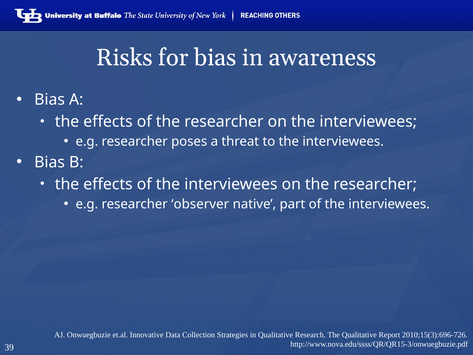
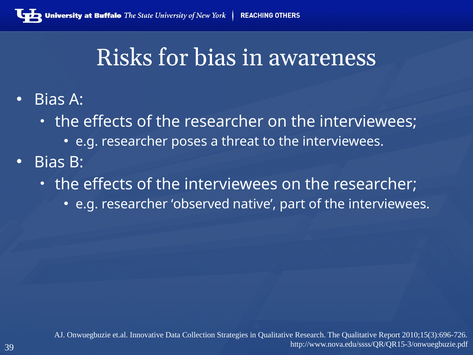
observer: observer -> observed (200, 204)
